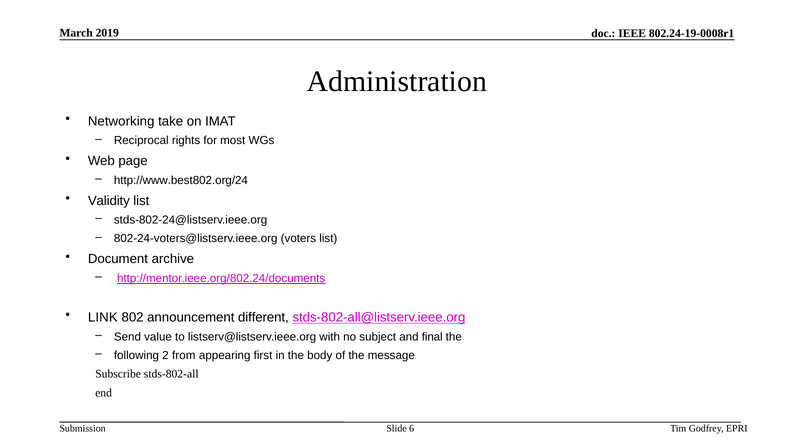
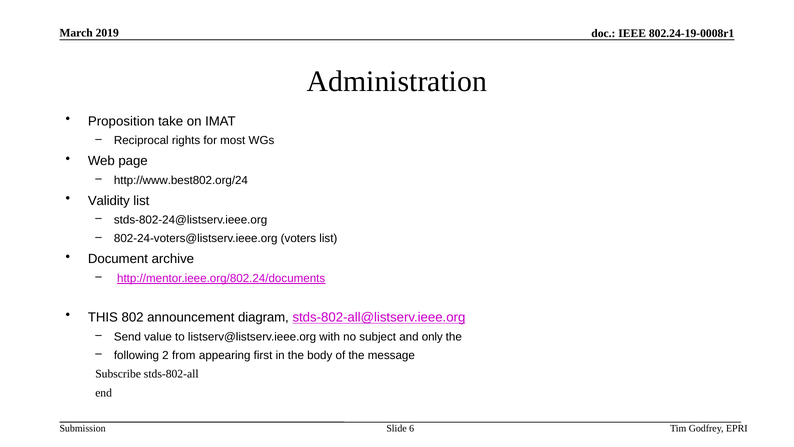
Networking: Networking -> Proposition (121, 121)
LINK: LINK -> THIS (103, 317)
different: different -> diagram (263, 317)
final: final -> only (432, 336)
